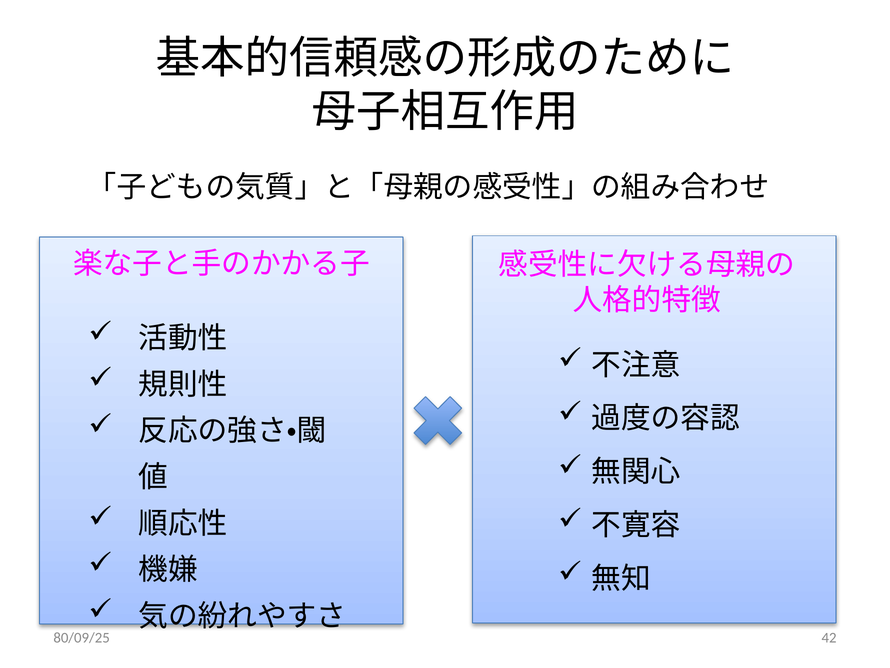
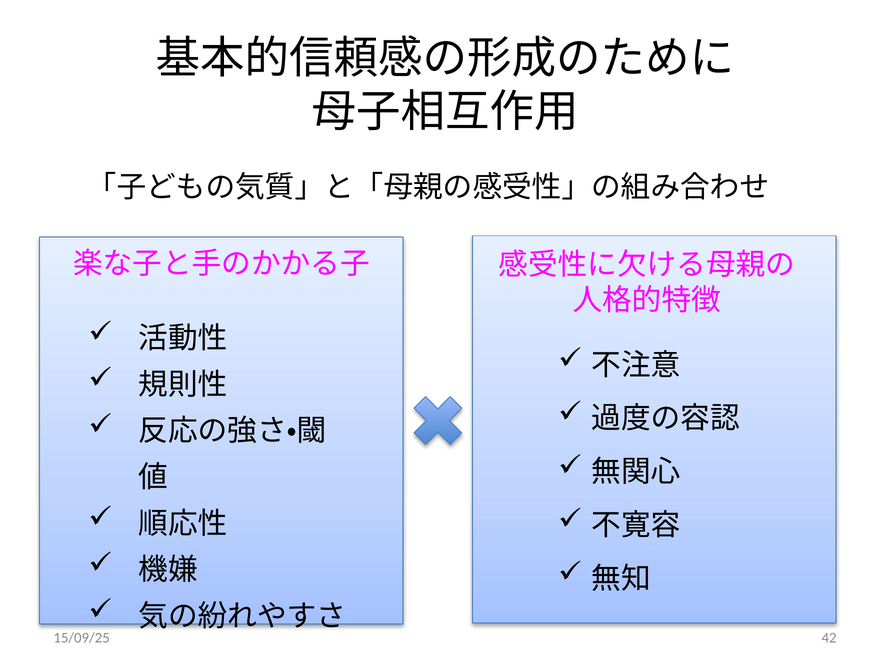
80/09/25: 80/09/25 -> 15/09/25 (82, 637)
